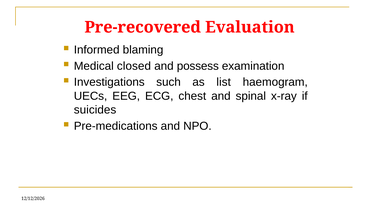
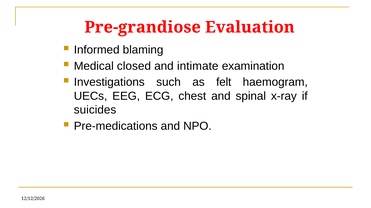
Pre-recovered: Pre-recovered -> Pre-grandiose (143, 27)
possess: possess -> intimate (198, 66)
list: list -> felt (224, 82)
